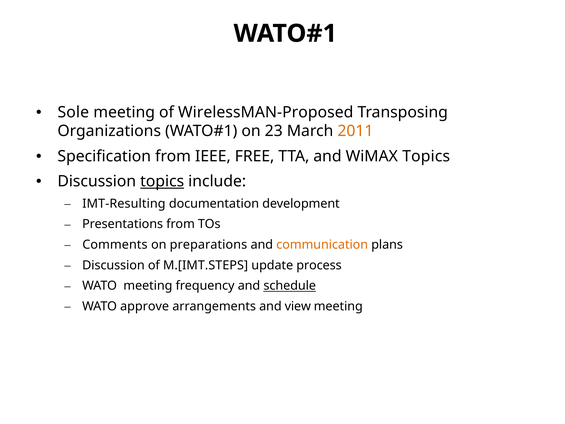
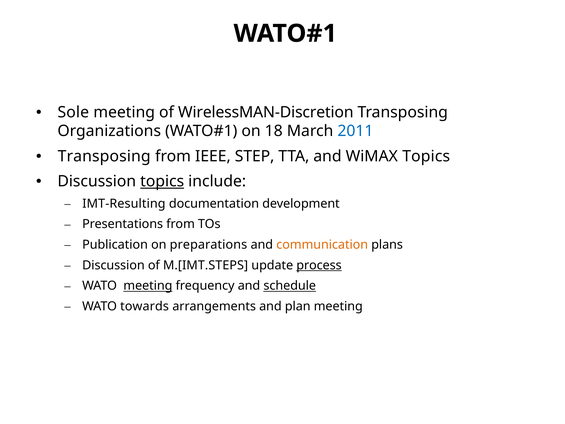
WirelessMAN-Proposed: WirelessMAN-Proposed -> WirelessMAN-Discretion (266, 112)
23: 23 -> 18 (274, 131)
2011 colour: orange -> blue (355, 131)
Specification: Specification -> Transposing (104, 156)
FREE: FREE -> STEP (255, 156)
Comments: Comments -> Publication (115, 245)
process underline: none -> present (319, 265)
meeting underline: none -> present (148, 286)
approve: approve -> towards (145, 306)
view: view -> plan (298, 306)
